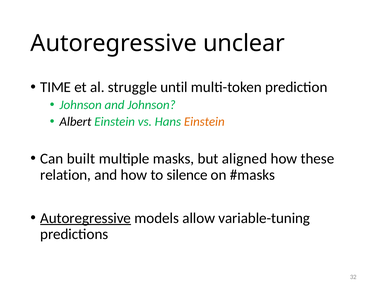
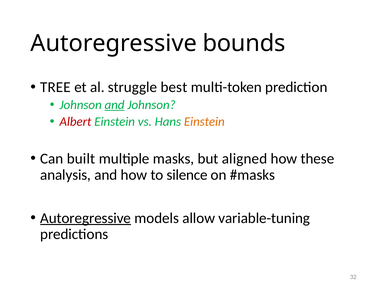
unclear: unclear -> bounds (244, 43)
TIME: TIME -> TREE (55, 87)
until: until -> best (174, 87)
and underline: none -> present (115, 105)
Albert colour: black -> red (75, 122)
relation: relation -> analysis (66, 175)
